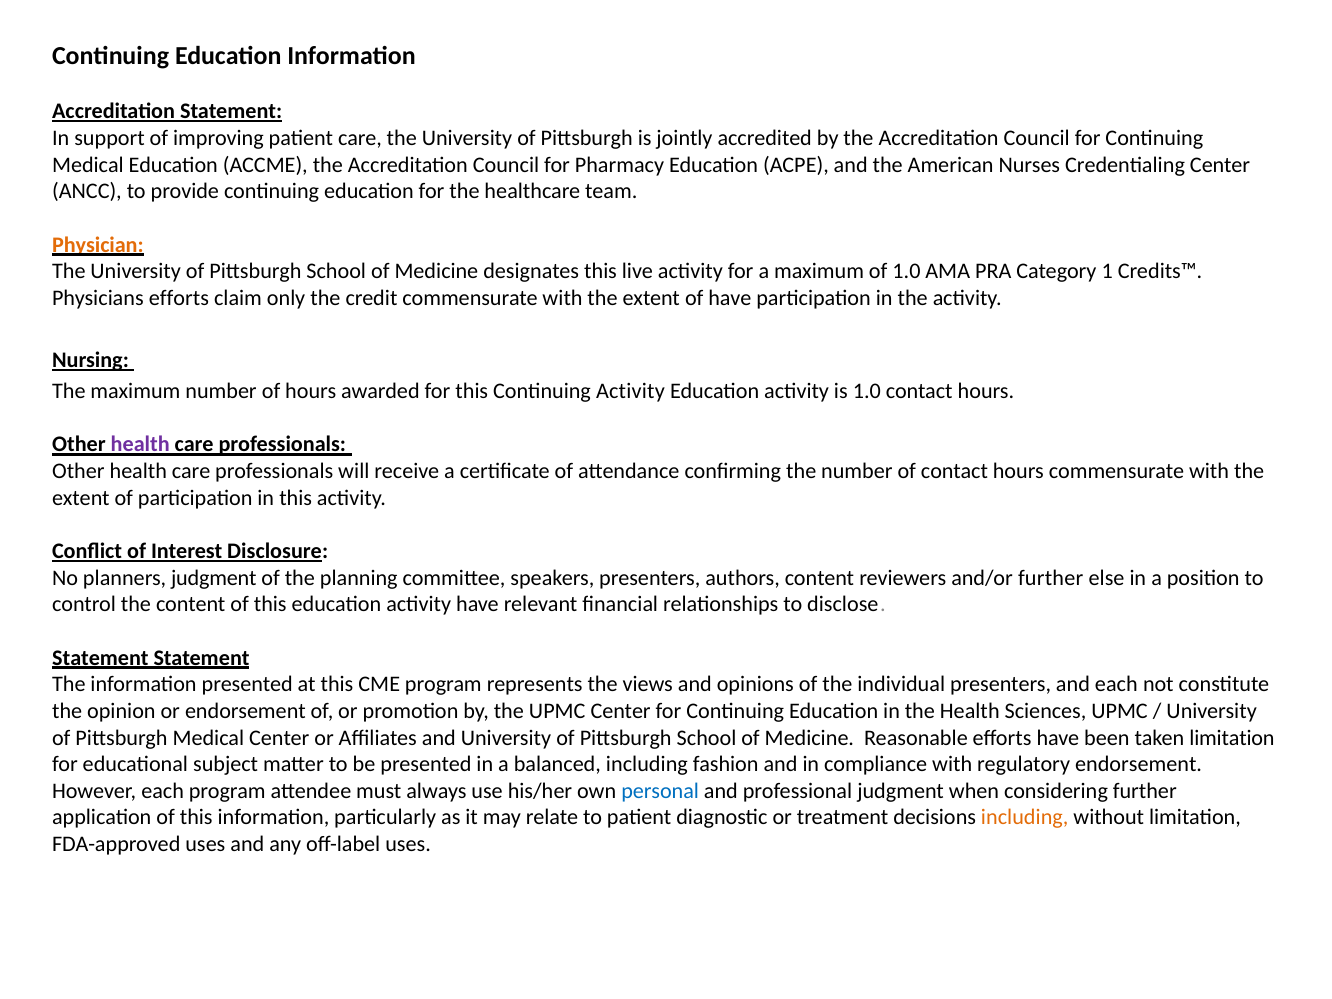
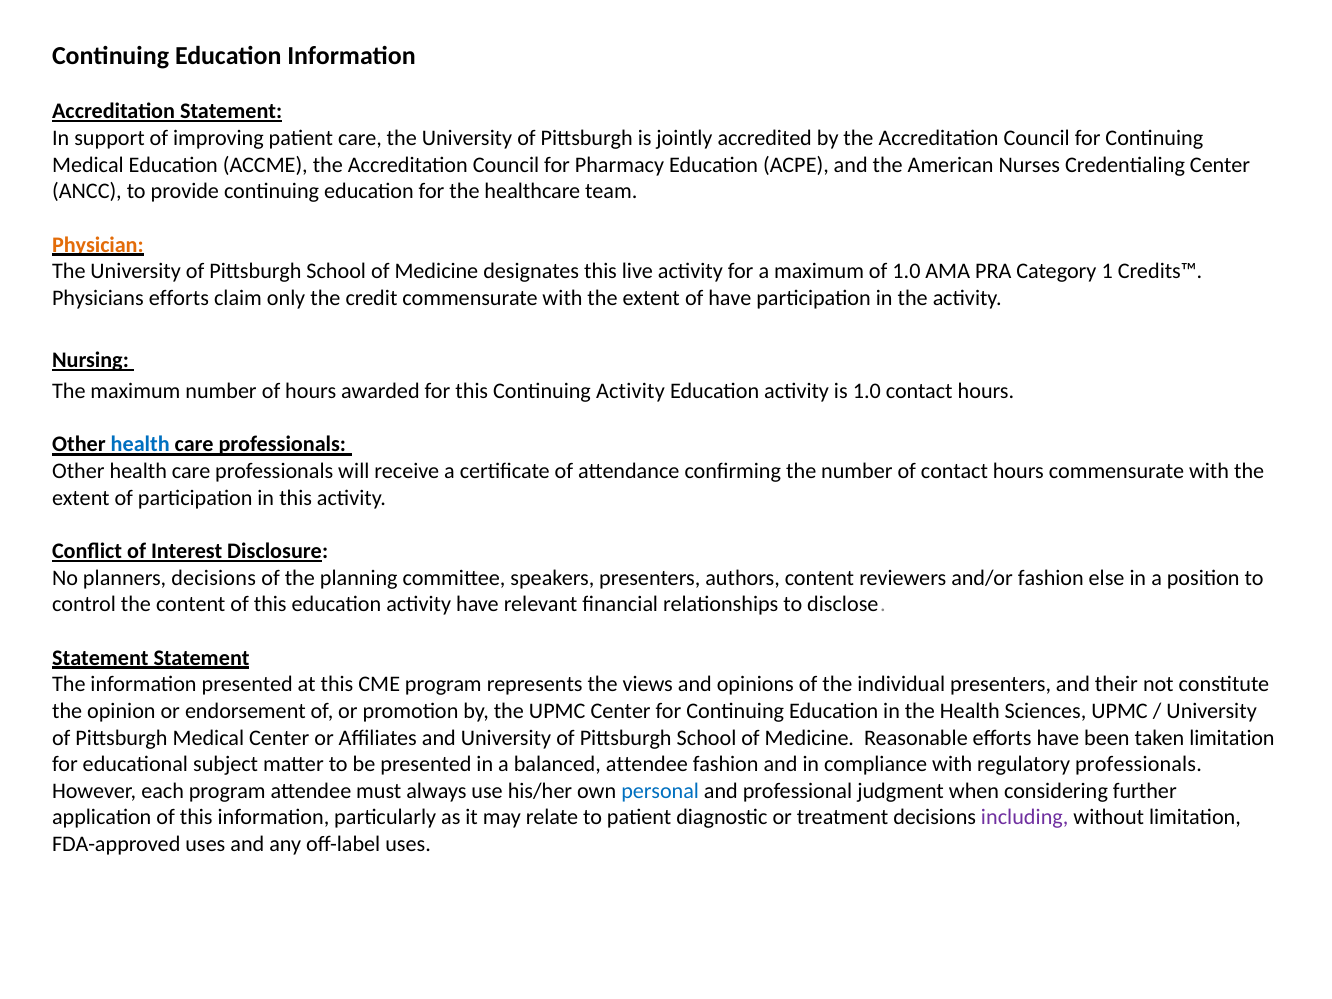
health colour: purple -> blue (140, 445)
planners judgment: judgment -> decisions (214, 578)
and/or further: further -> fashion (1051, 578)
and each: each -> their (1116, 684)
balanced including: including -> attendee (647, 764)
regulatory endorsement: endorsement -> professionals (1139, 764)
including colour: orange -> purple (1025, 818)
